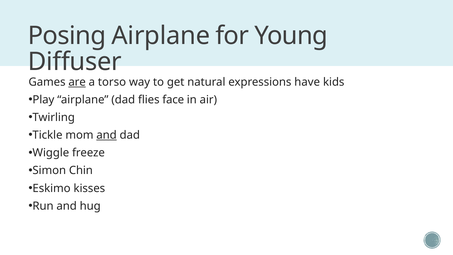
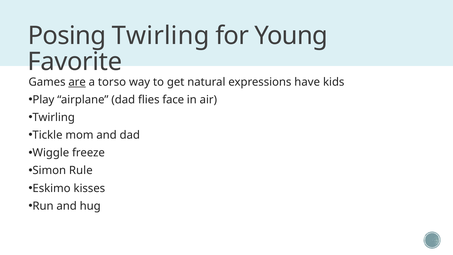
Posing Airplane: Airplane -> Twirling (161, 36)
Diffuser: Diffuser -> Favorite (75, 62)
and underline: present -> none (107, 135)
Chin: Chin -> Rule (81, 170)
